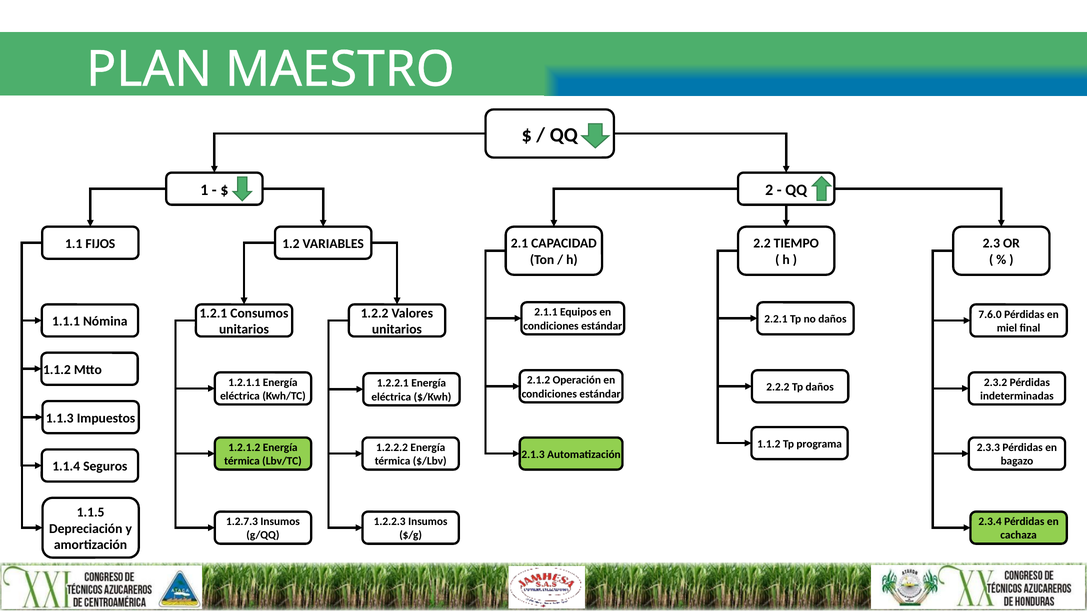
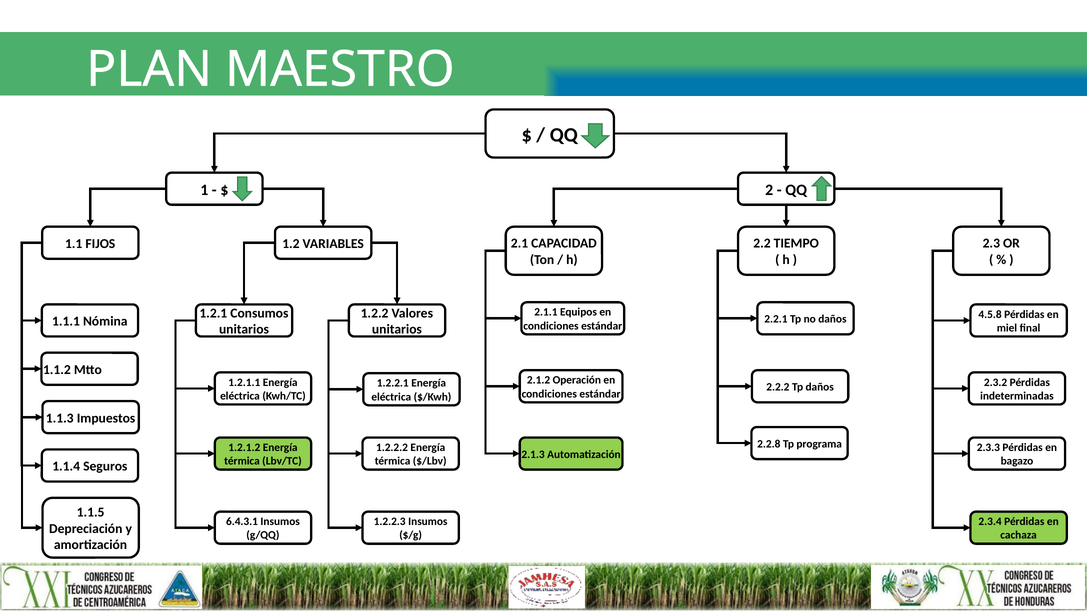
7.6.0: 7.6.0 -> 4.5.8 (990, 315)
1.1.2: 1.1.2 -> 2.2.8 (769, 444)
1.2.7.3: 1.2.7.3 -> 6.4.3.1 (242, 522)
